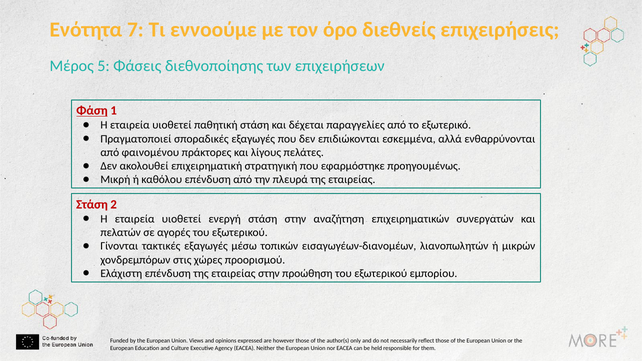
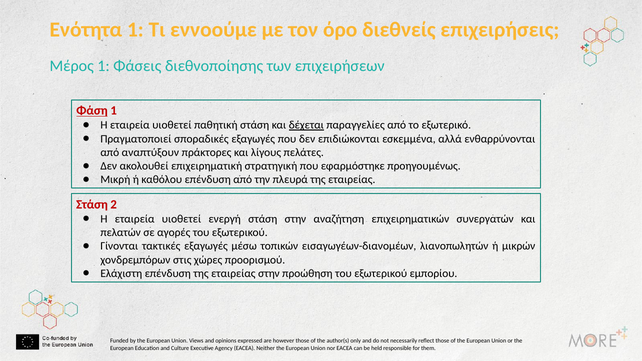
Ενότητα 7: 7 -> 1 (135, 30)
Μέρος 5: 5 -> 1 (104, 66)
δέχεται underline: none -> present (306, 125)
φαινομένου: φαινομένου -> αναπτύξουν (150, 152)
